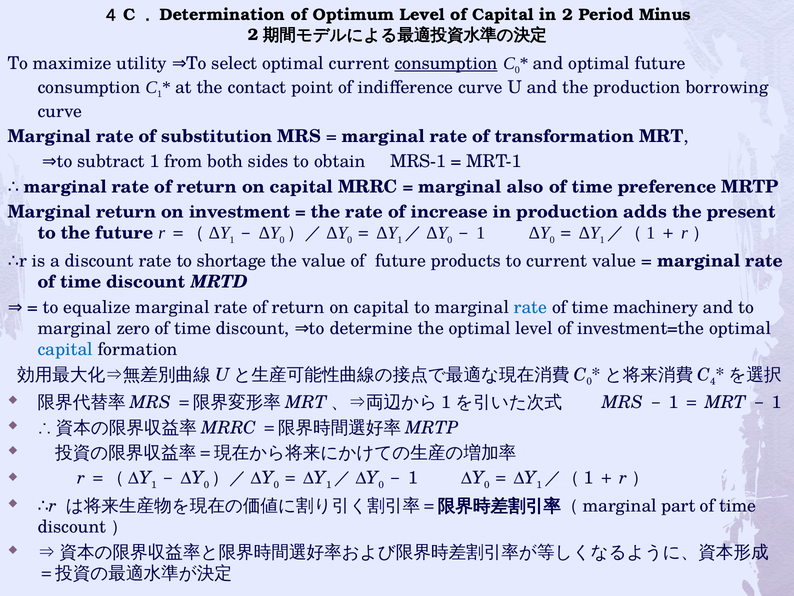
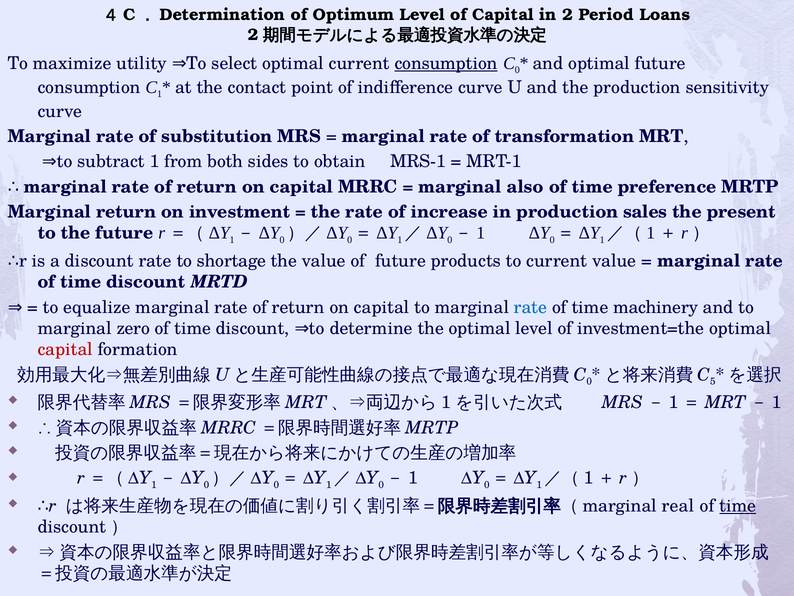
Minus: Minus -> Loans (665, 15)
borrowing: borrowing -> sensitivity (727, 87)
adds: adds -> sales (645, 212)
capital colour: blue -> red (65, 349)
4: 4 -> 5 (713, 381)
part: part -> real (678, 506)
time underline: none -> present (738, 506)
